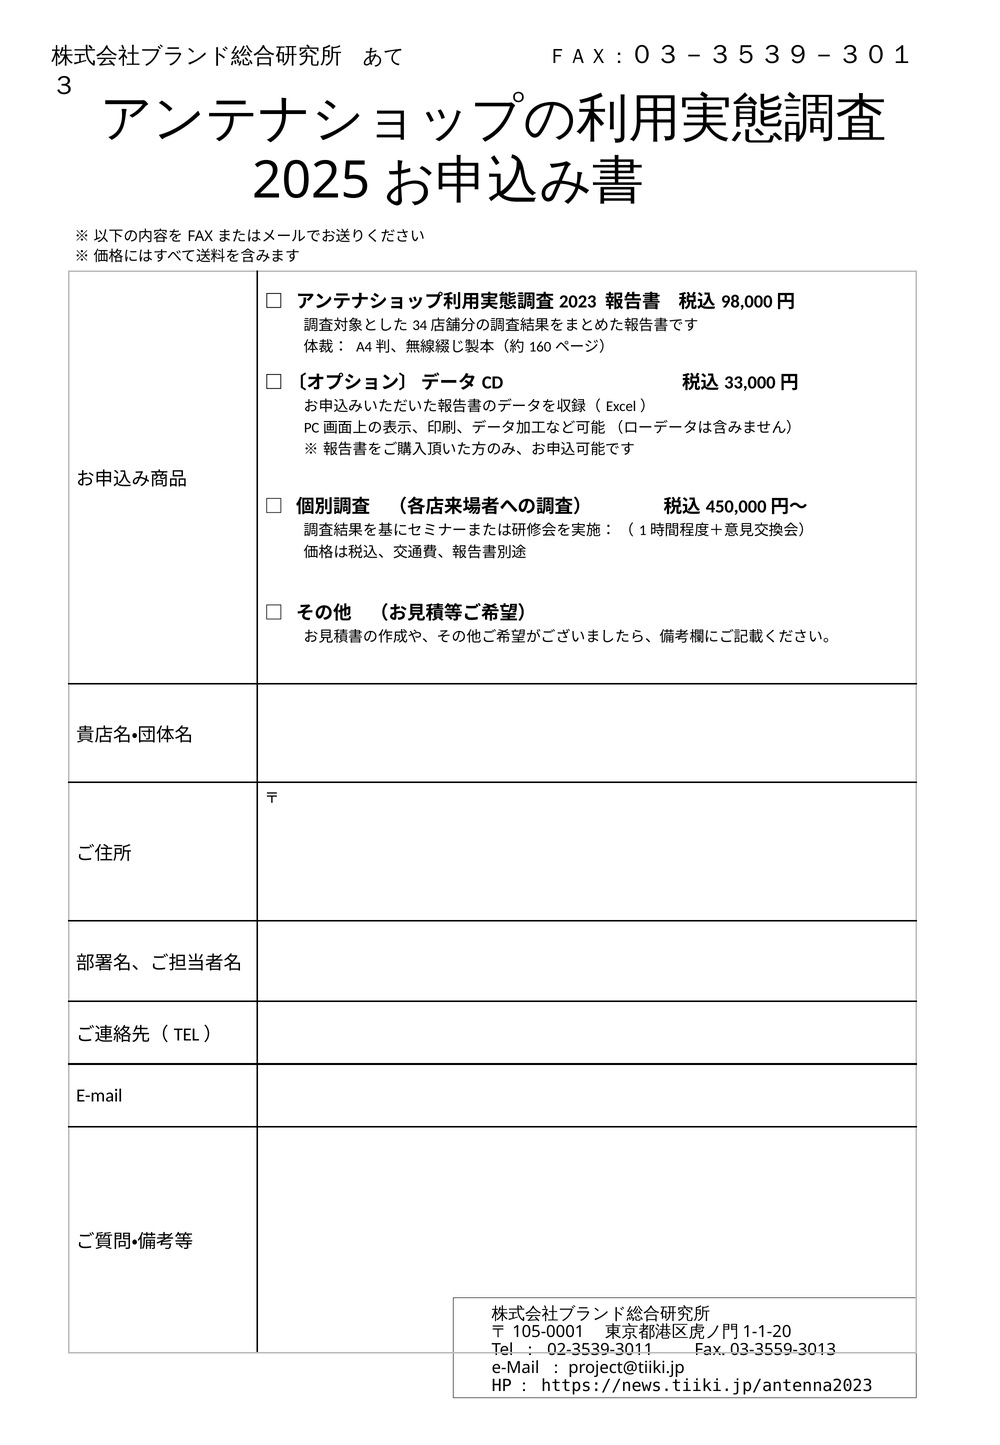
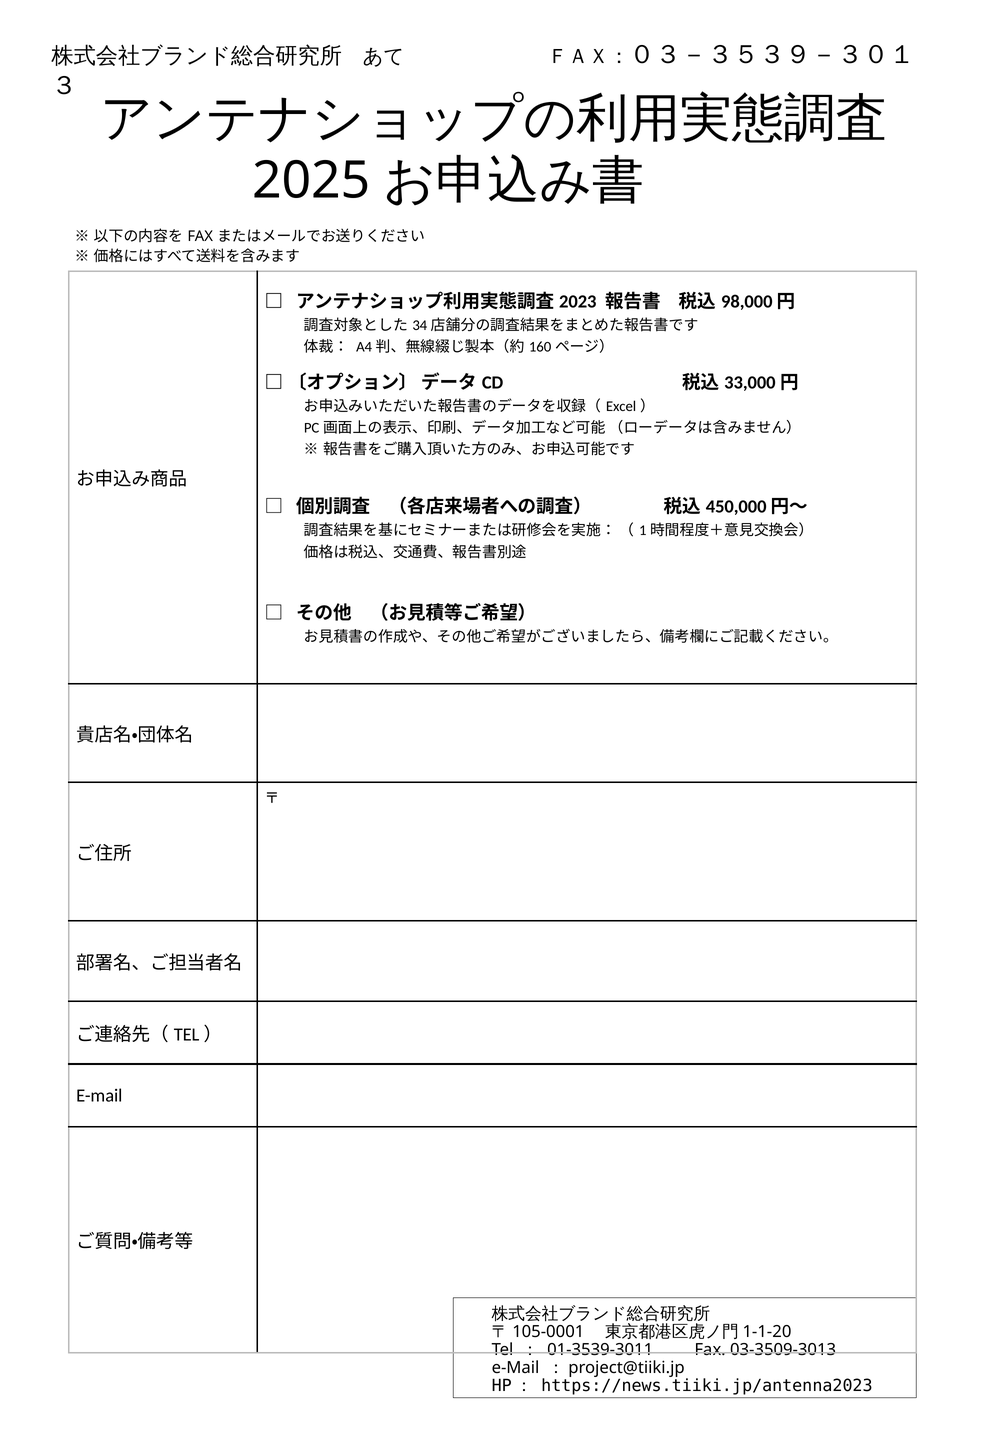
02-3539-3011: 02-3539-3011 -> 01-3539-3011 (600, 1349)
03-3559-3013: 03-3559-3013 -> 03-3509-3013 (783, 1349)
